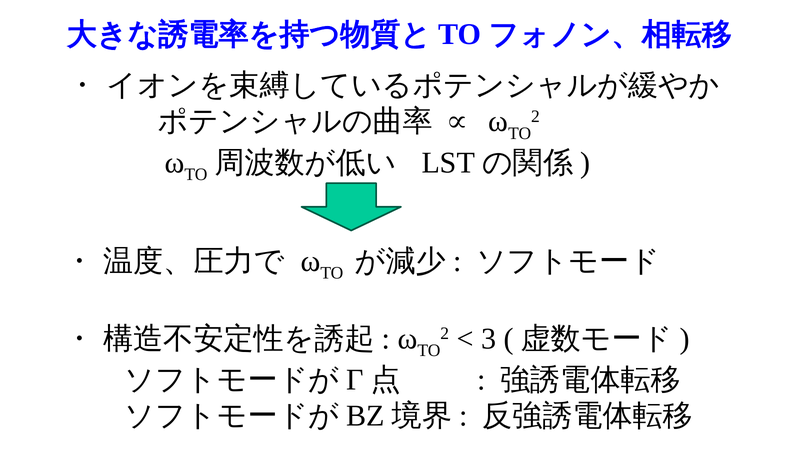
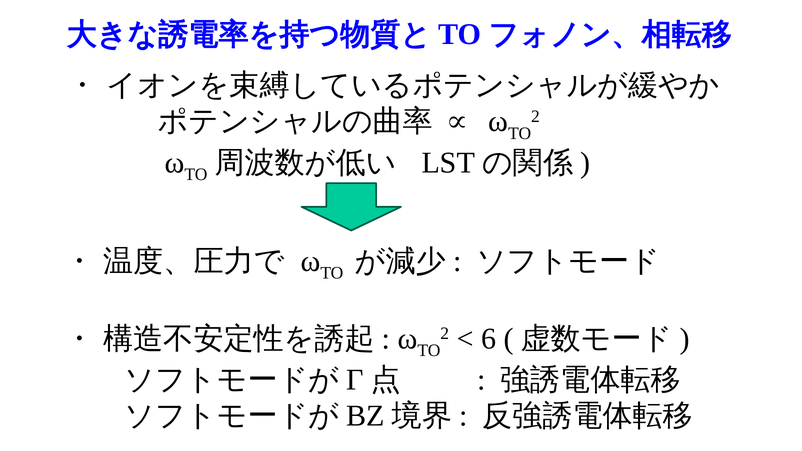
3: 3 -> 6 (489, 339)
